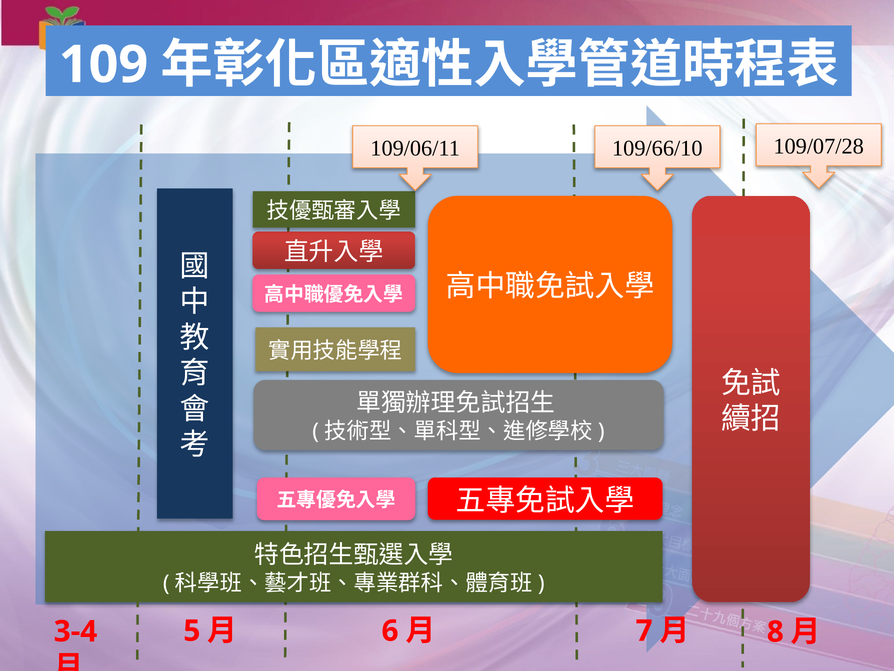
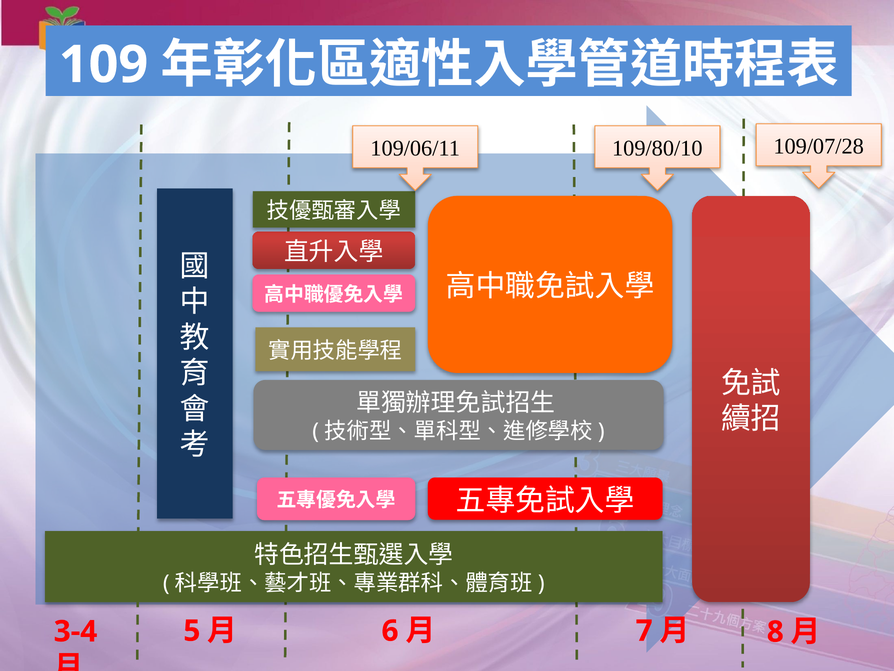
109/66/10: 109/66/10 -> 109/80/10 (657, 148)
